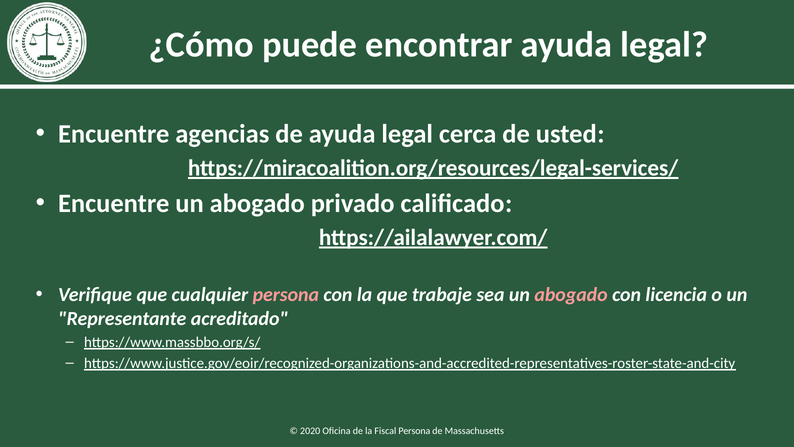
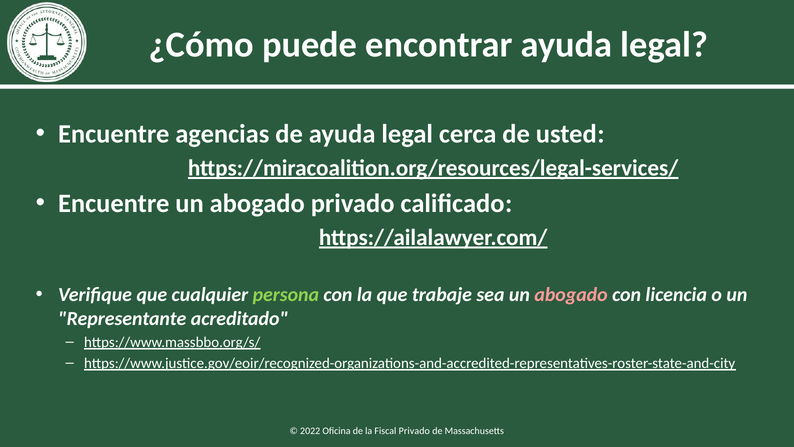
persona colour: pink -> light green (286, 295)
2020: 2020 -> 2022 (310, 430)
Fiscal Persona: Persona -> Privado (414, 430)
